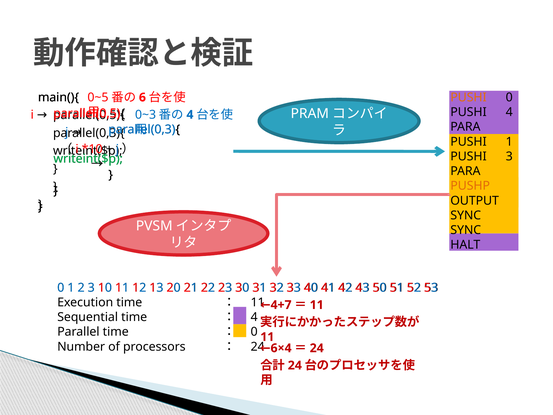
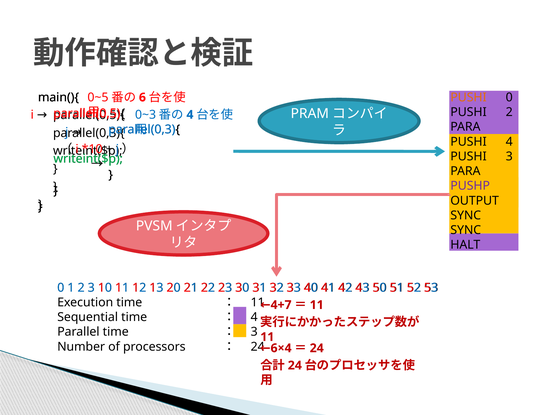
PUSHI 4: 4 -> 2 (509, 112)
PUSHI 1: 1 -> 4 (509, 142)
PUSHP colour: orange -> purple (470, 186)
0: 0 -> 3 (254, 332)
